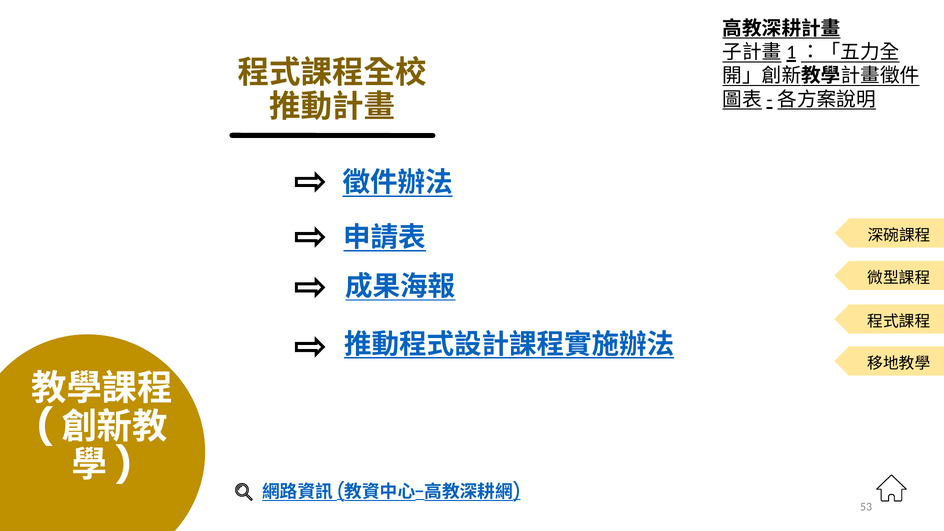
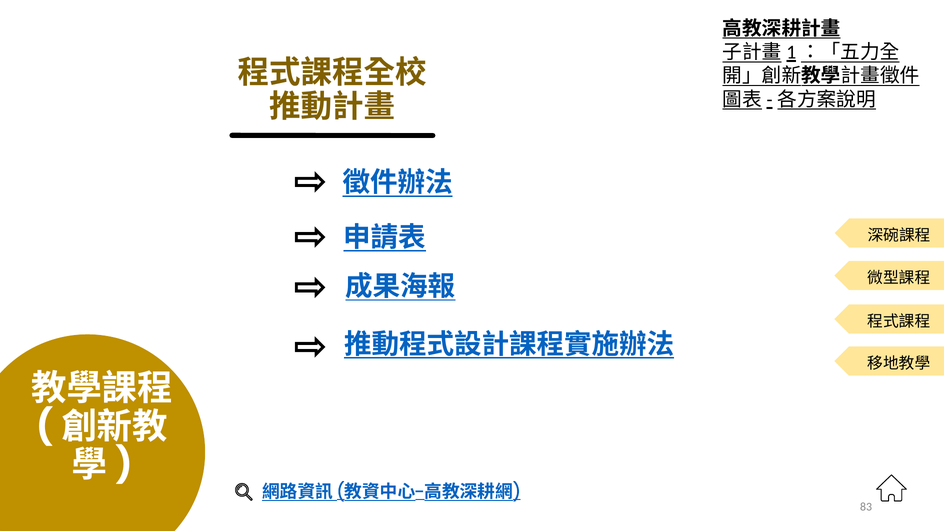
53: 53 -> 83 (866, 507)
